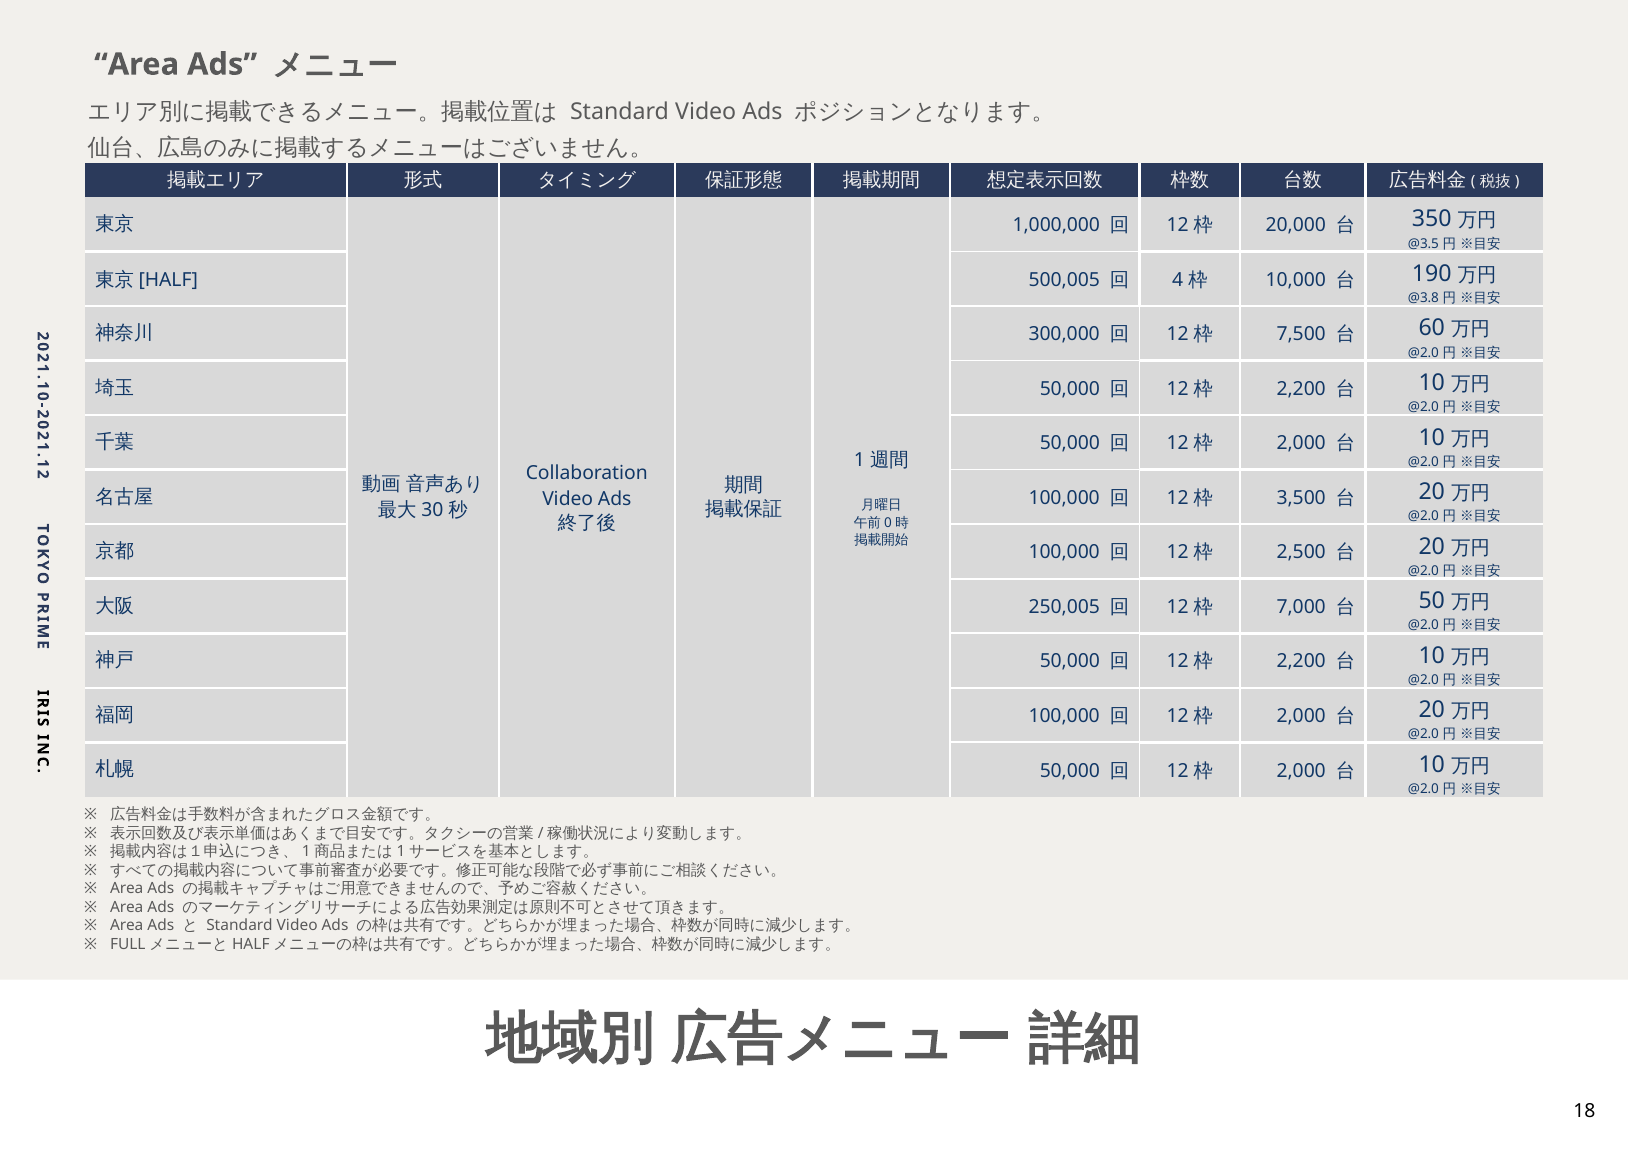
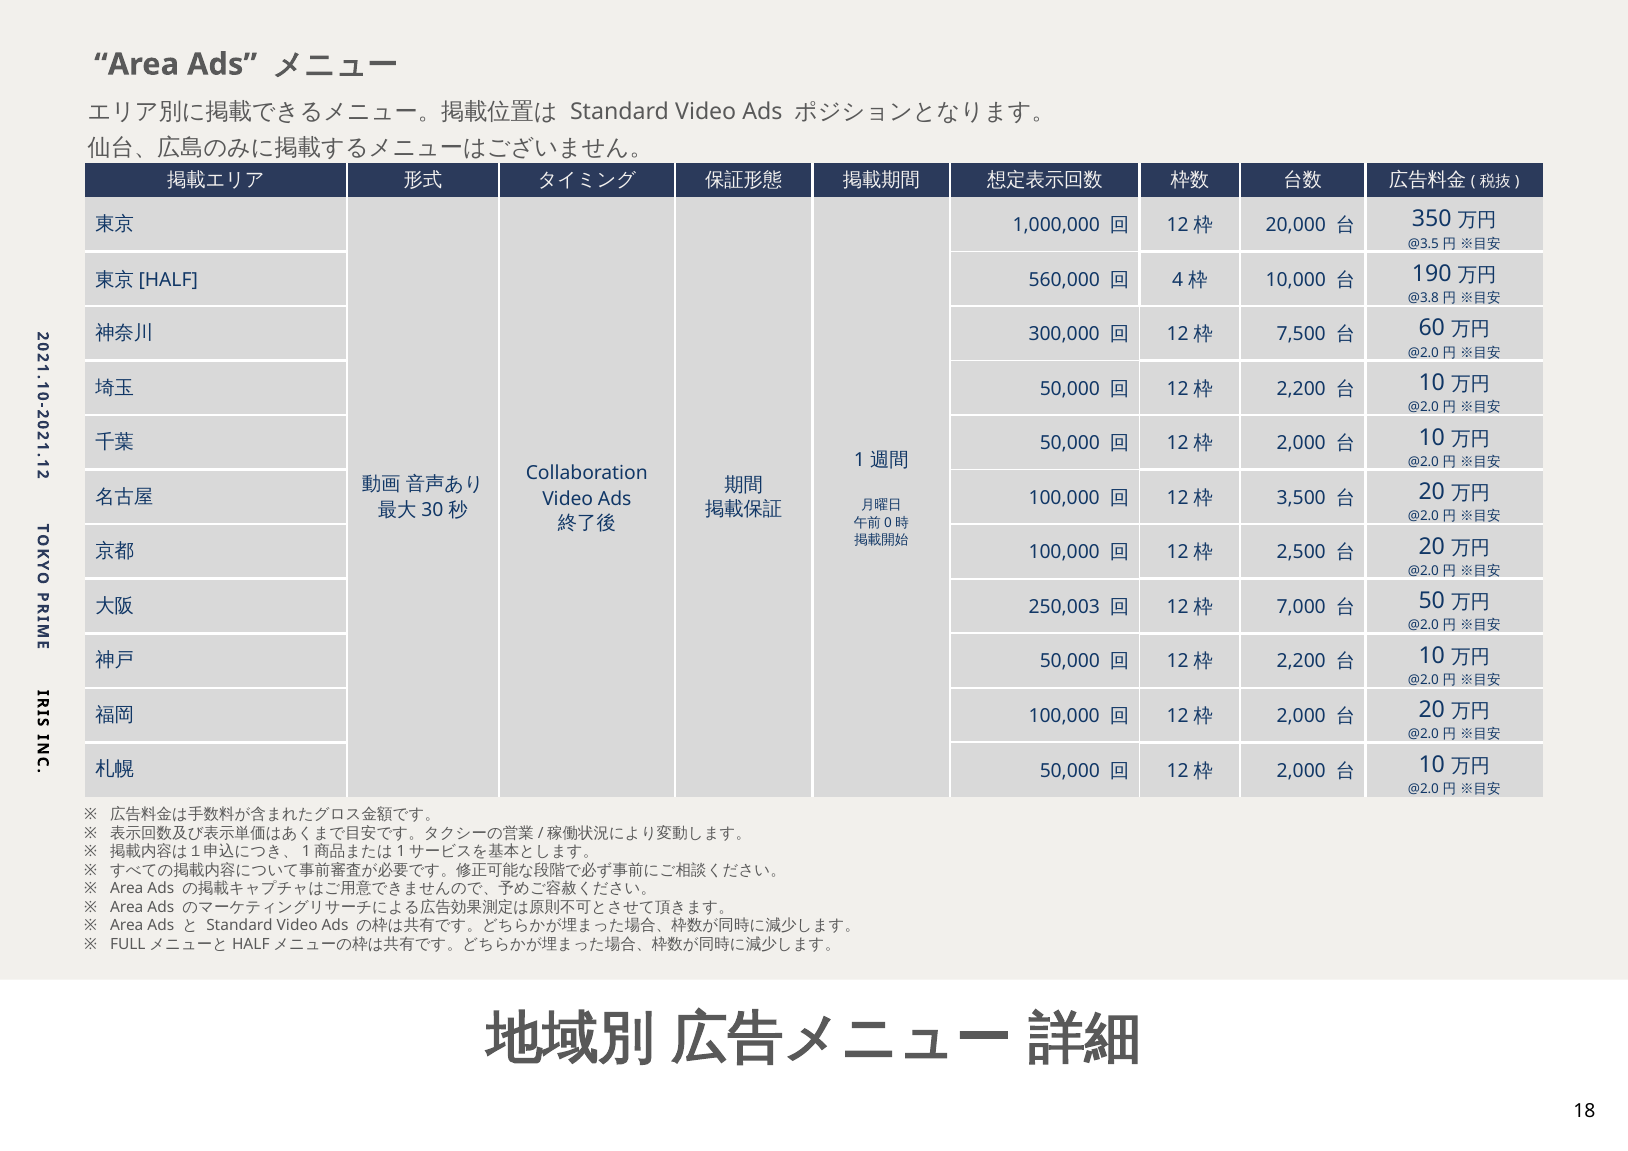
500,005: 500,005 -> 560,000 (1064, 280)
250,005: 250,005 -> 250,003 (1064, 607)
